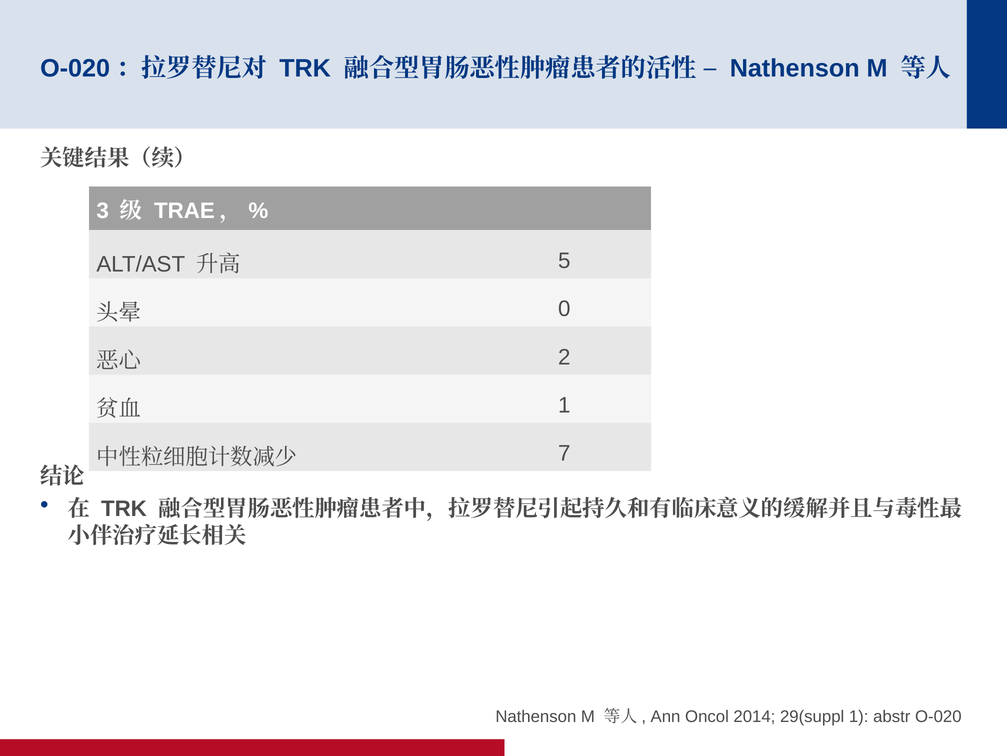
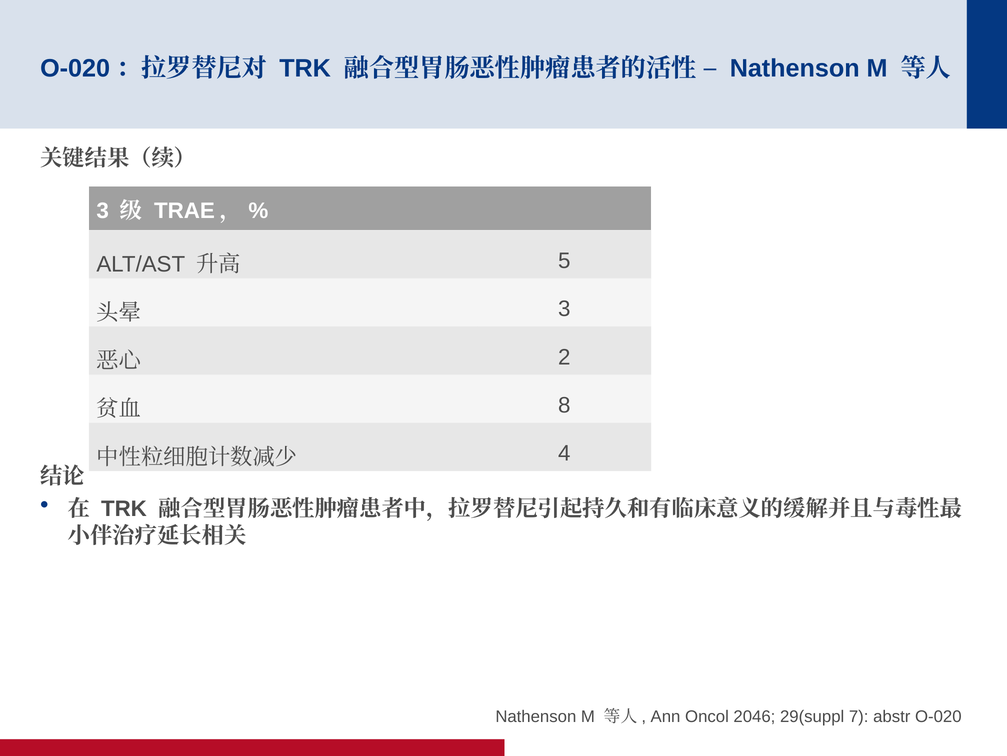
0: 0 -> 3 (564, 309)
1: 1 -> 8 (564, 405)
7: 7 -> 4 (564, 453)
2014: 2014 -> 2046 (754, 716)
29(suppl 1: 1 -> 7 (859, 716)
